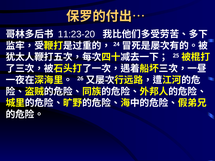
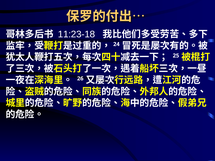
11:23-20: 11:23-20 -> 11:23-18 (77, 34)
